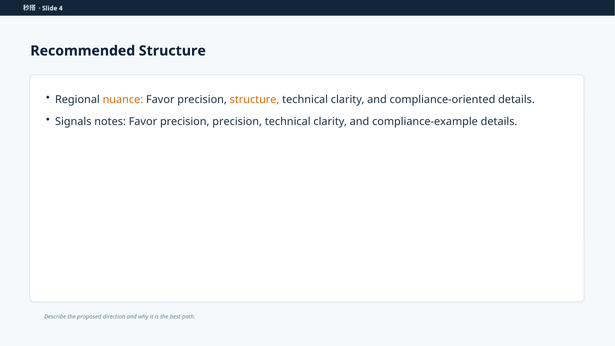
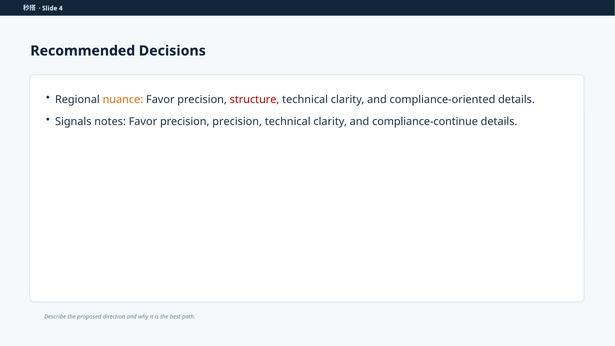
Recommended Structure: Structure -> Decisions (172, 51)
structure colour: orange -> red (255, 100)
compliance-example: compliance-example -> compliance-continue (425, 122)
